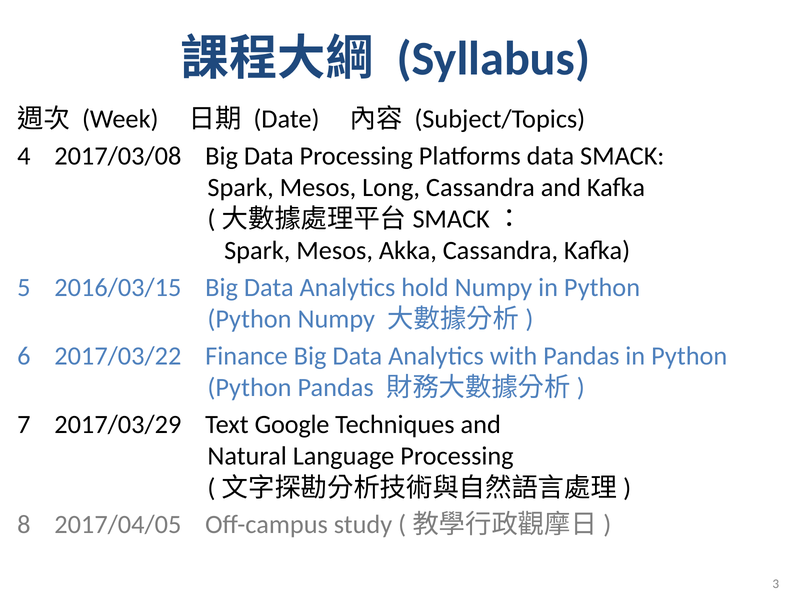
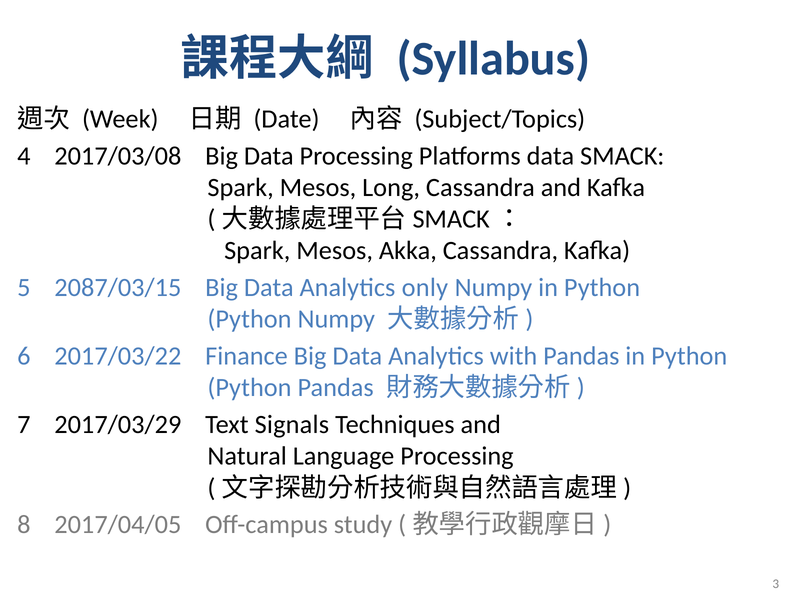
2016/03/15: 2016/03/15 -> 2087/03/15 (118, 287)
hold: hold -> only (425, 287)
Google: Google -> Signals (292, 424)
